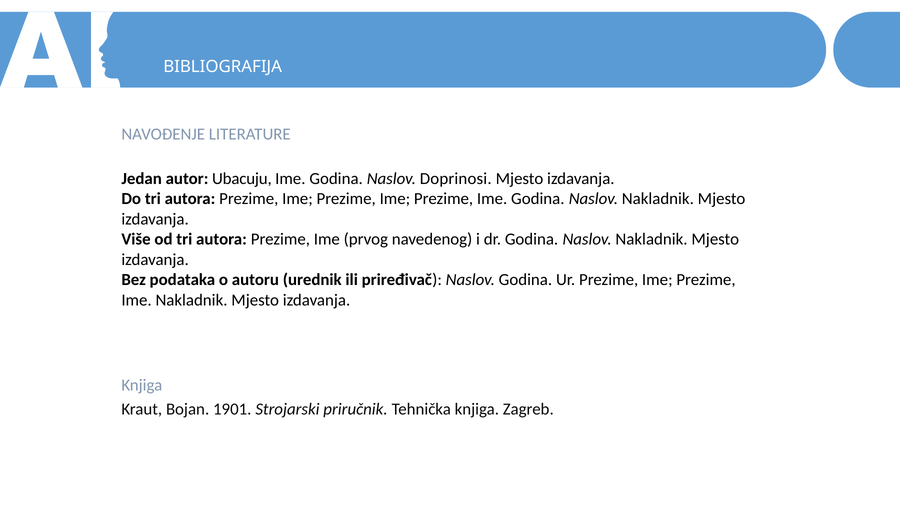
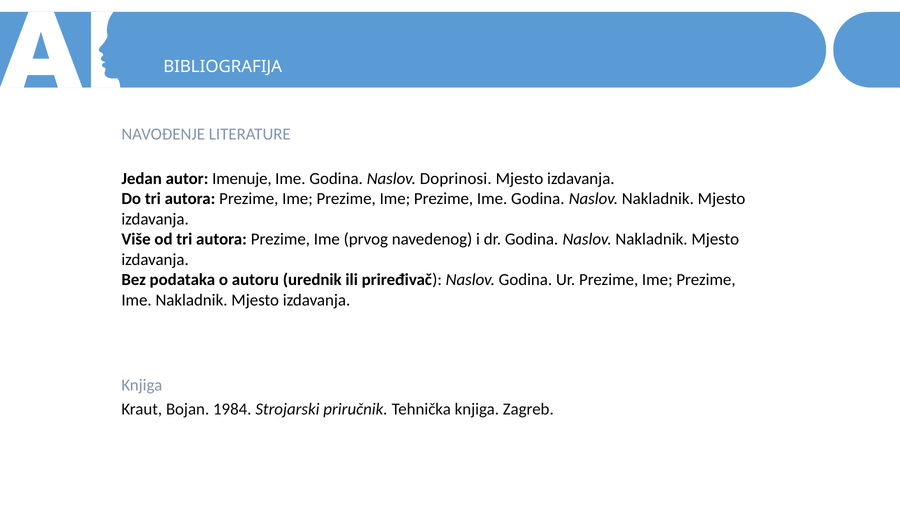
Ubacuju: Ubacuju -> Imenuje (242, 179)
1901: 1901 -> 1984 (232, 409)
